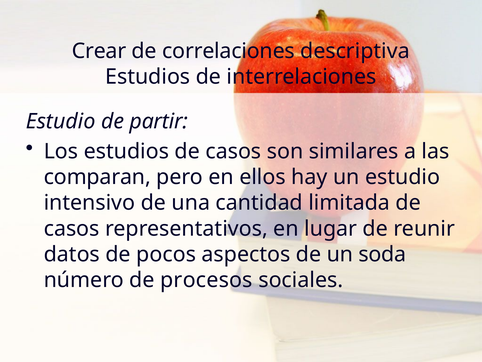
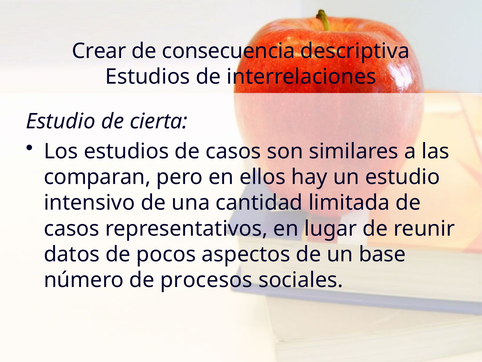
correlaciones: correlaciones -> consecuencia (229, 51)
partir: partir -> cierta (159, 121)
soda: soda -> base (382, 254)
